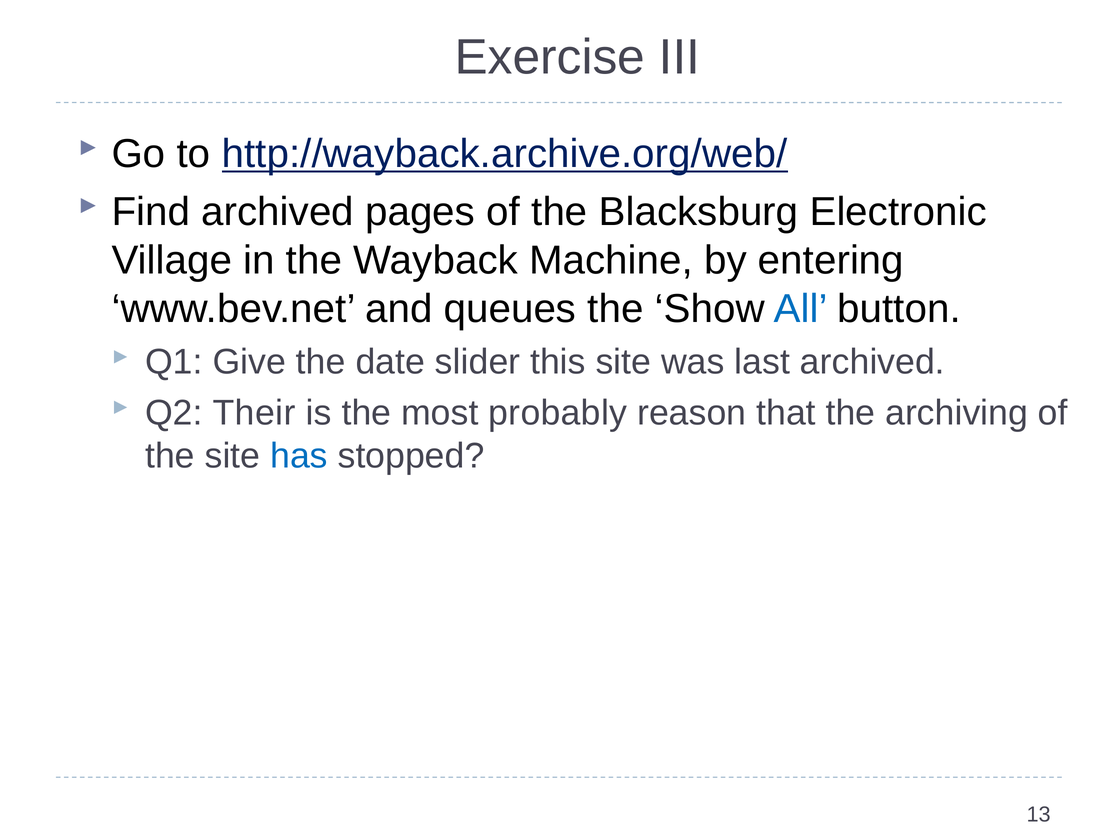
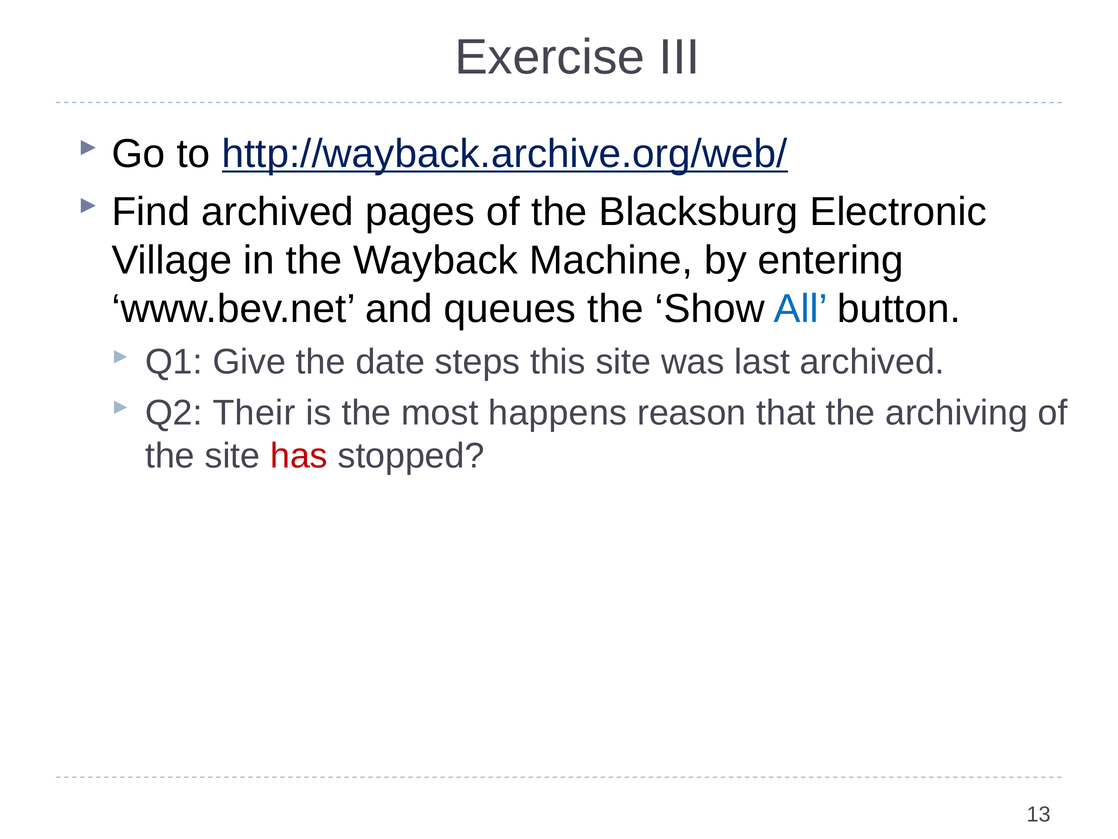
slider: slider -> steps (478, 362)
probably: probably -> happens (558, 413)
has colour: blue -> red (299, 456)
